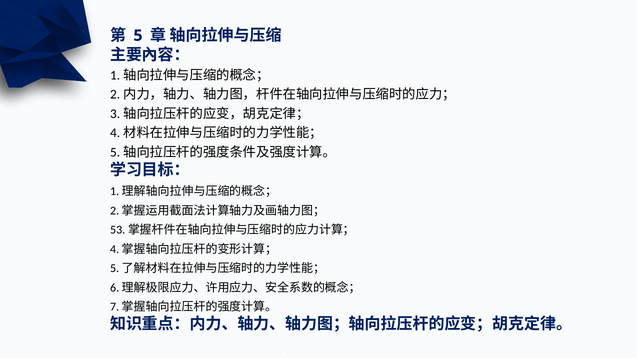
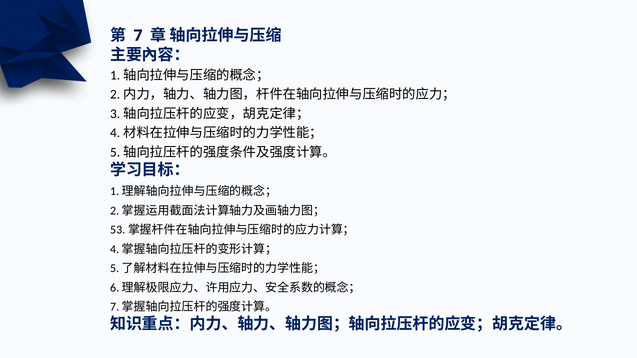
5: 5 -> 7 (138, 36)
